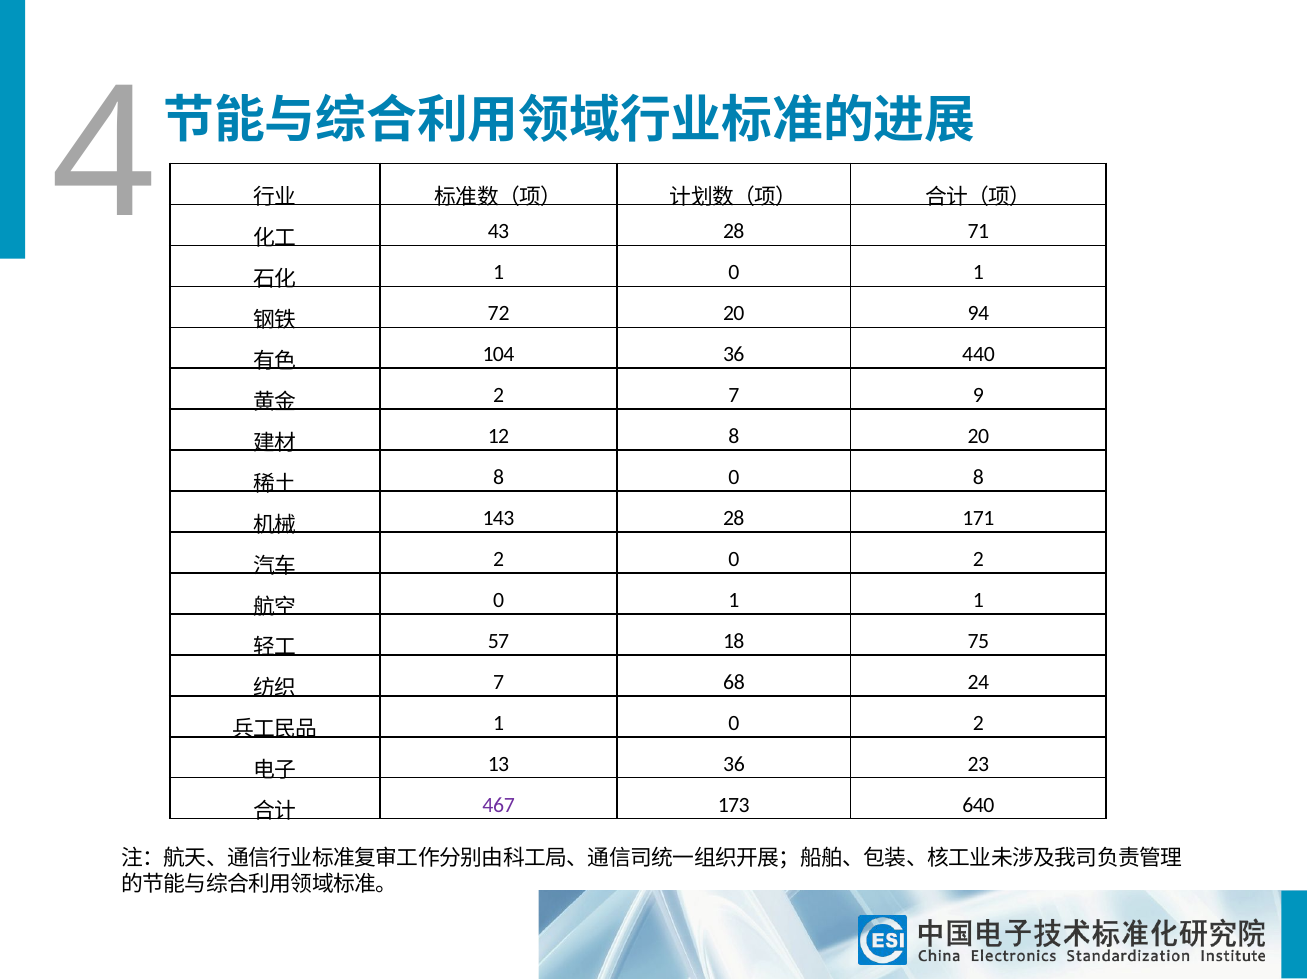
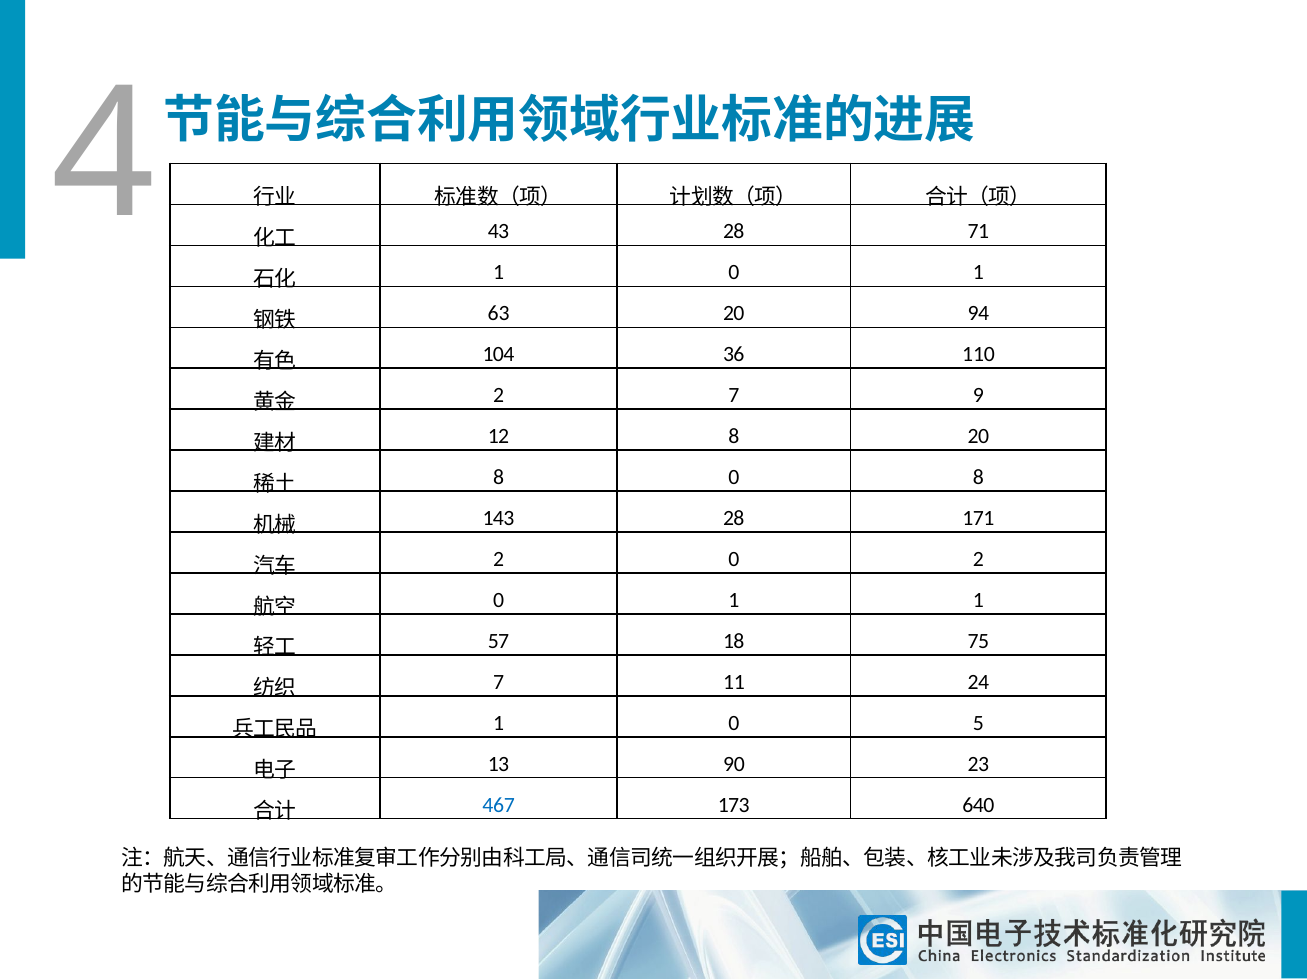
72: 72 -> 63 (499, 314)
440: 440 -> 110 (979, 355)
68: 68 -> 11 (734, 682)
1 0 2: 2 -> 5 (979, 723)
13 36: 36 -> 90 (734, 764)
467 colour: purple -> blue (499, 805)
